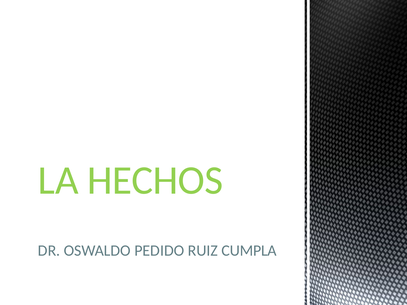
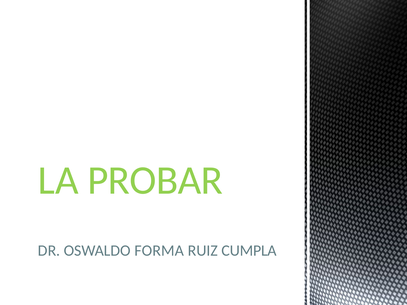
HECHOS: HECHOS -> PROBAR (155, 181)
PEDIDO: PEDIDO -> FORMA (159, 251)
